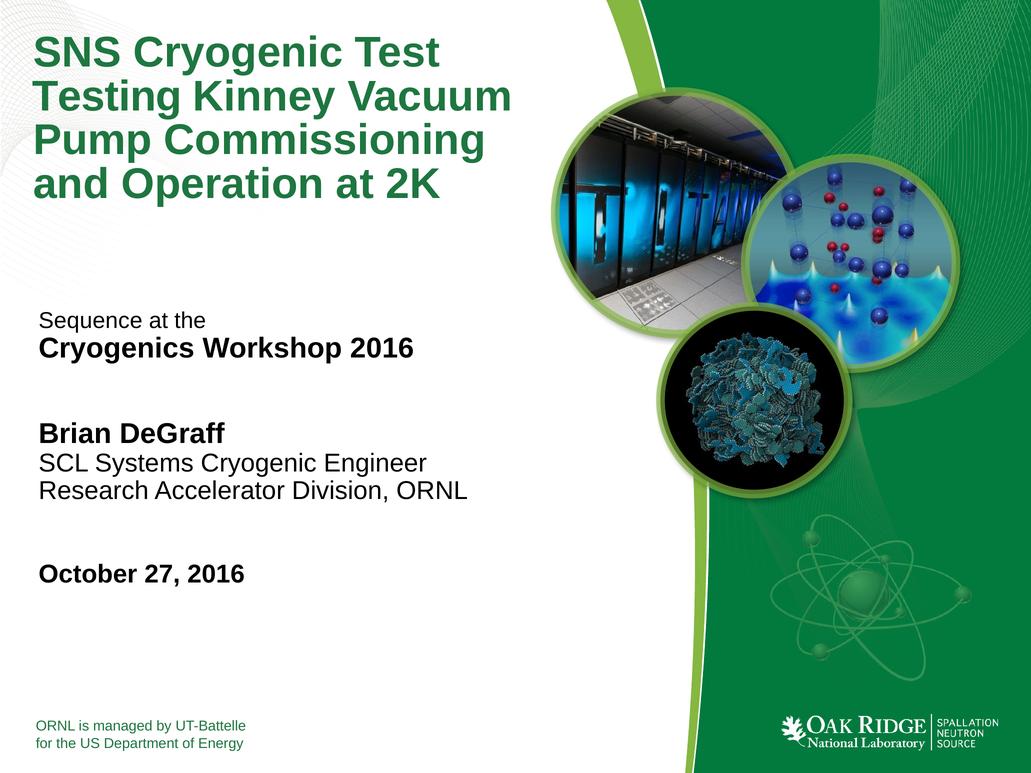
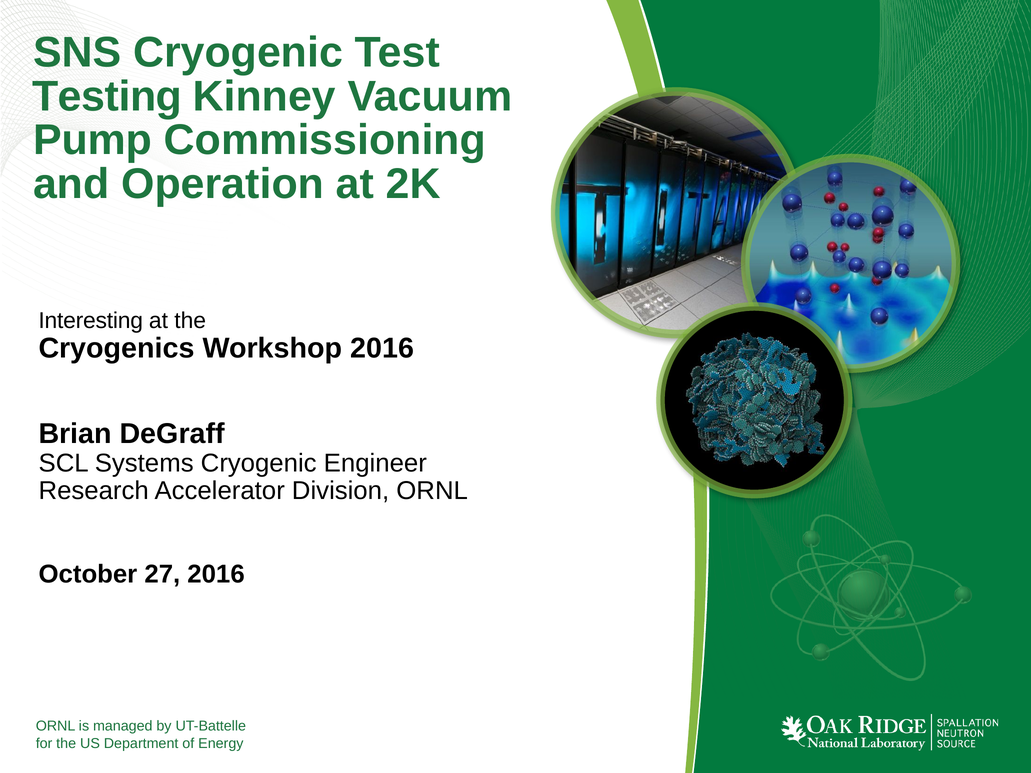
Sequence: Sequence -> Interesting (91, 321)
